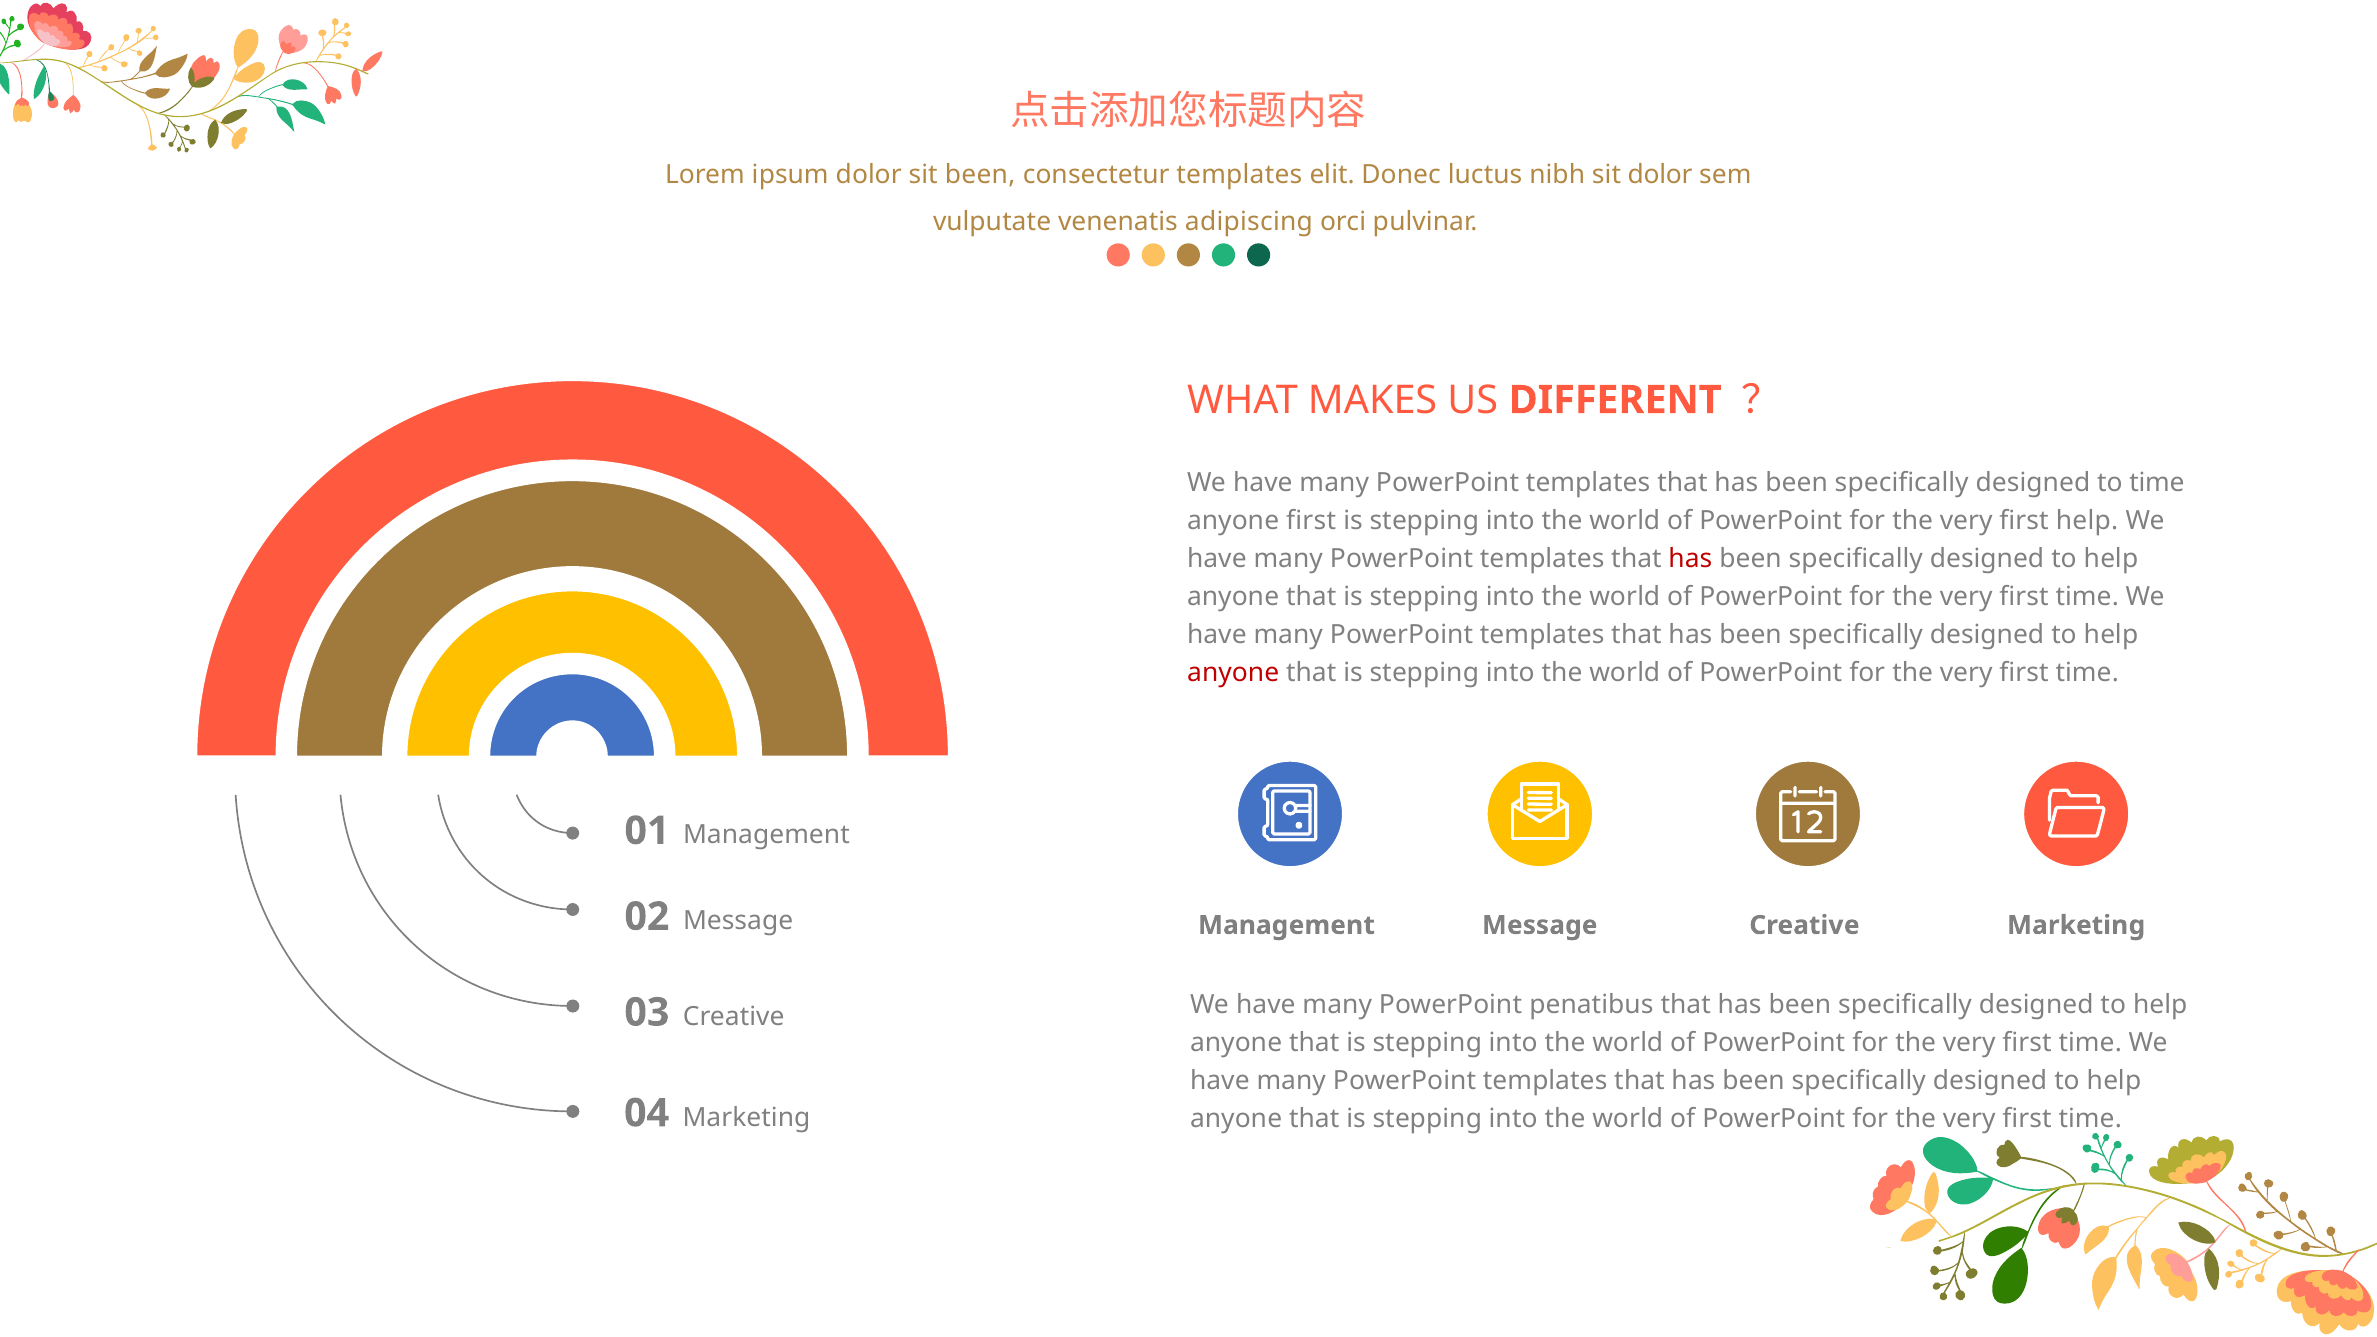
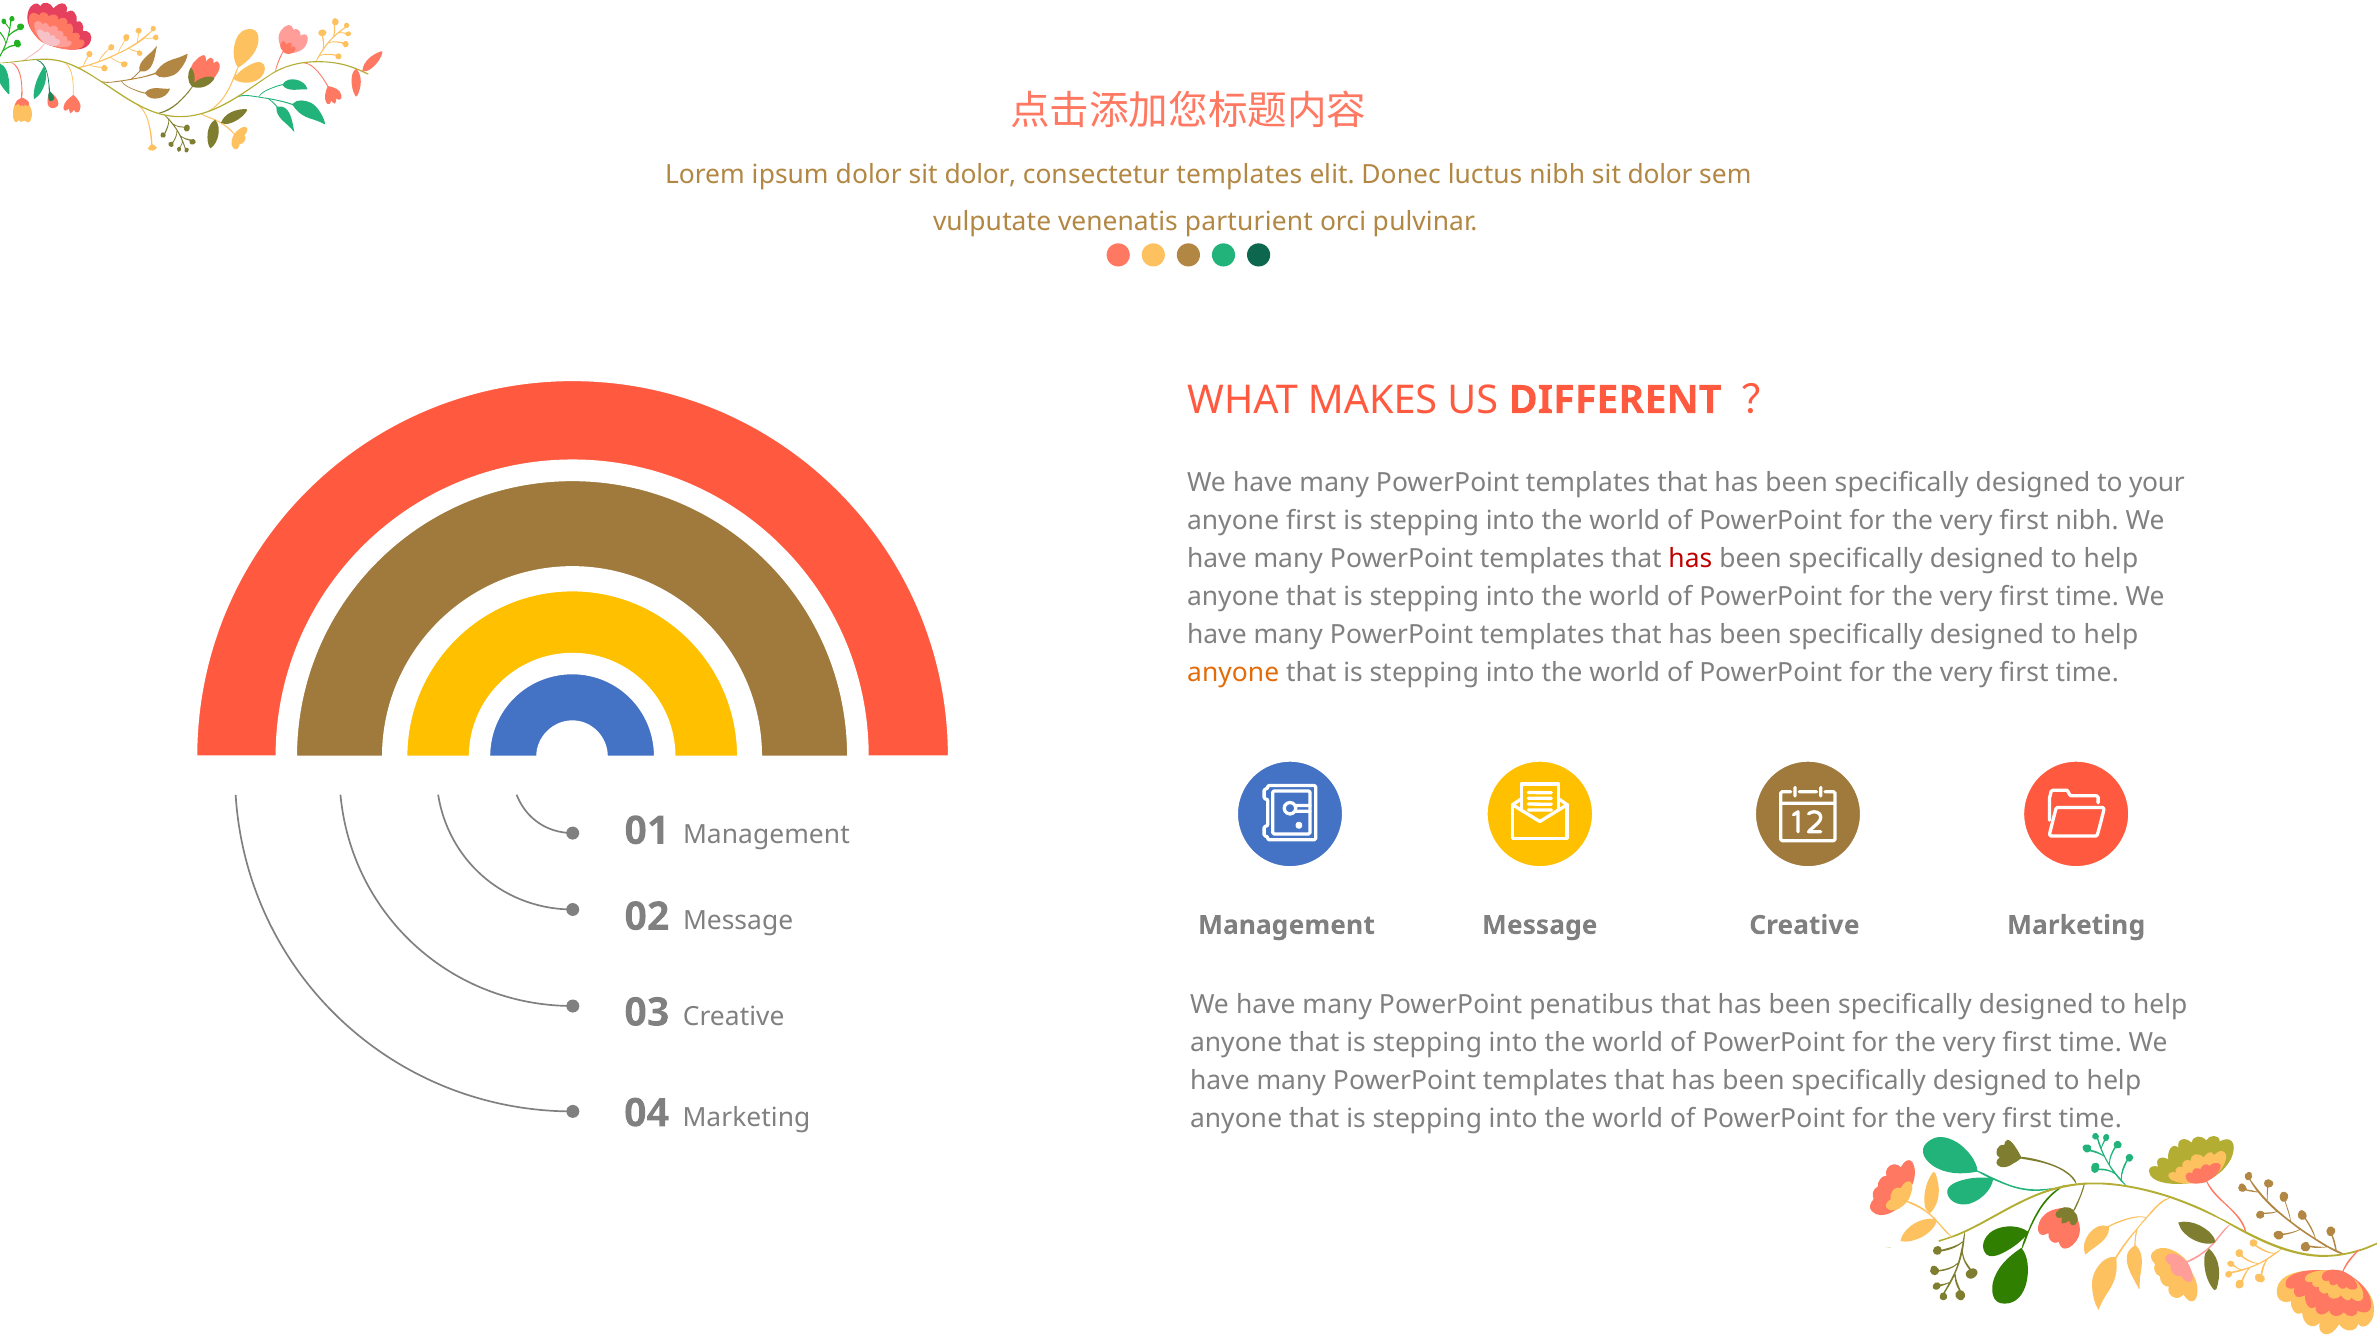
dolor sit been: been -> dolor (980, 175)
adipiscing: adipiscing -> parturient (1249, 222)
to time: time -> your (2157, 483)
first help: help -> nibh (2087, 521)
anyone colour: red -> orange (1233, 673)
